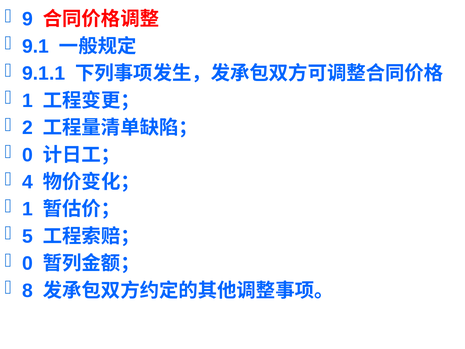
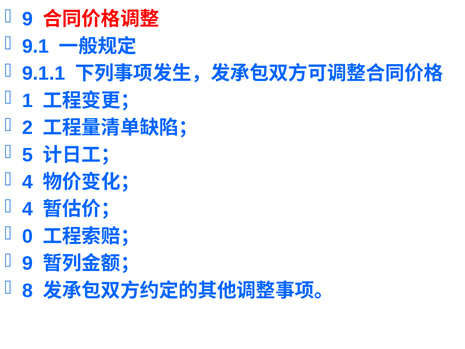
0: 0 -> 5 (27, 155)
1: 1 -> 4 (27, 209)
5: 5 -> 0 (27, 236)
0: 0 -> 9 (27, 263)
